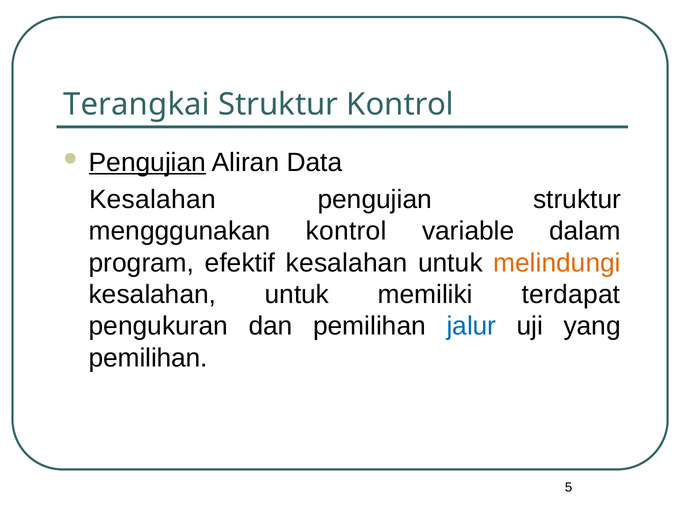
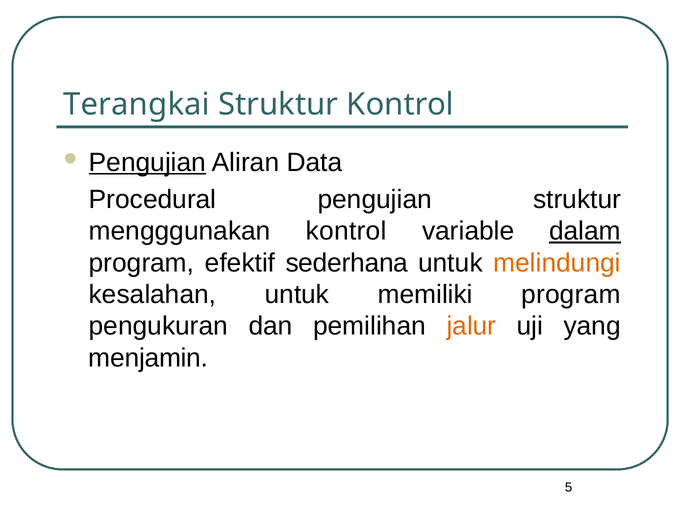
Kesalahan: Kesalahan -> Procedural (153, 200)
dalam underline: none -> present (585, 231)
efektif kesalahan: kesalahan -> sederhana (347, 263)
memiliki terdapat: terdapat -> program (571, 295)
jalur colour: blue -> orange (471, 326)
pemilihan: pemilihan -> menjamin (148, 358)
